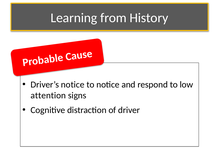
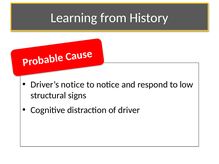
attention: attention -> structural (48, 96)
